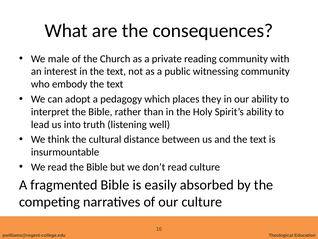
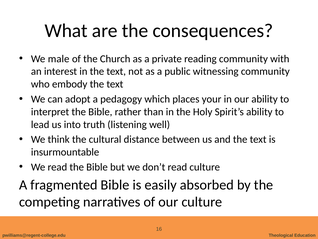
they: they -> your (212, 99)
